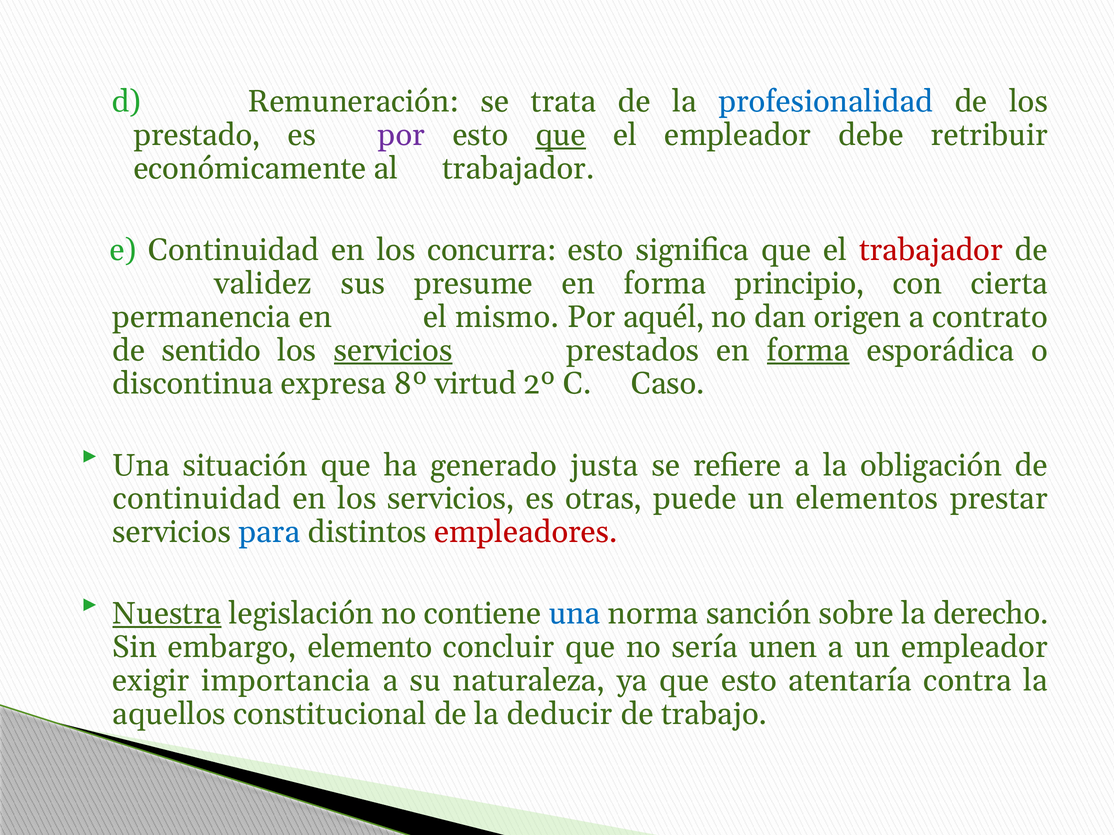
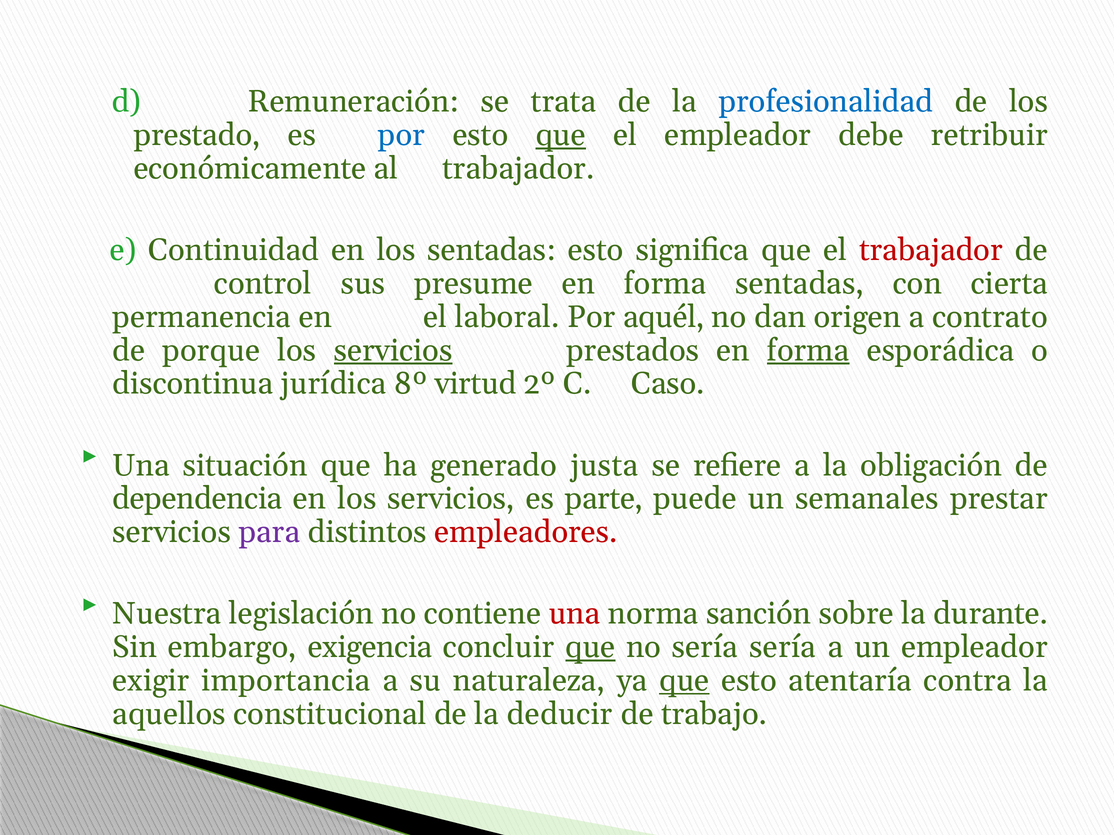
por colour: purple -> blue (401, 135)
los concurra: concurra -> sentadas (492, 250)
validez: validez -> control (263, 284)
forma principio: principio -> sentadas (800, 284)
mismo: mismo -> laboral (507, 317)
sentido: sentido -> porque (211, 351)
expresa: expresa -> jurídica (334, 384)
continuidad: continuidad -> dependencia (197, 499)
otras: otras -> parte (604, 499)
elementos: elementos -> semanales (867, 499)
para colour: blue -> purple (269, 532)
Nuestra underline: present -> none (167, 614)
una colour: blue -> red (574, 614)
derecho: derecho -> durante (991, 614)
elemento: elemento -> exigencia (370, 647)
que underline: none -> present (590, 647)
sería unen: unen -> sería (783, 647)
que underline: none -> present (684, 681)
